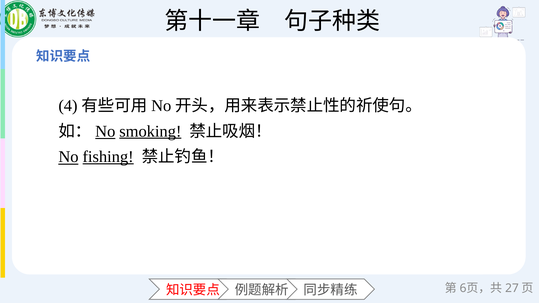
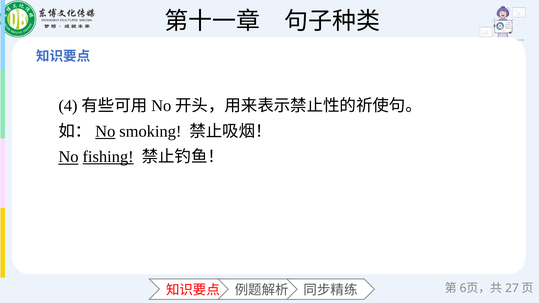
smoking underline: present -> none (150, 131)
